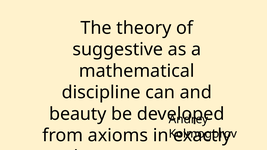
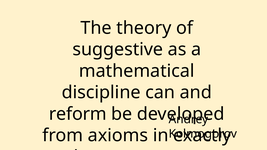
beauty: beauty -> reform (78, 114)
